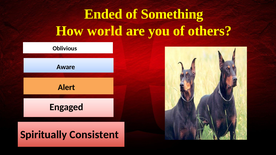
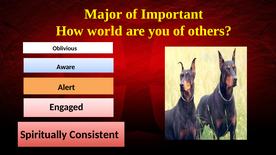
Ended: Ended -> Major (103, 14)
Something: Something -> Important (172, 14)
